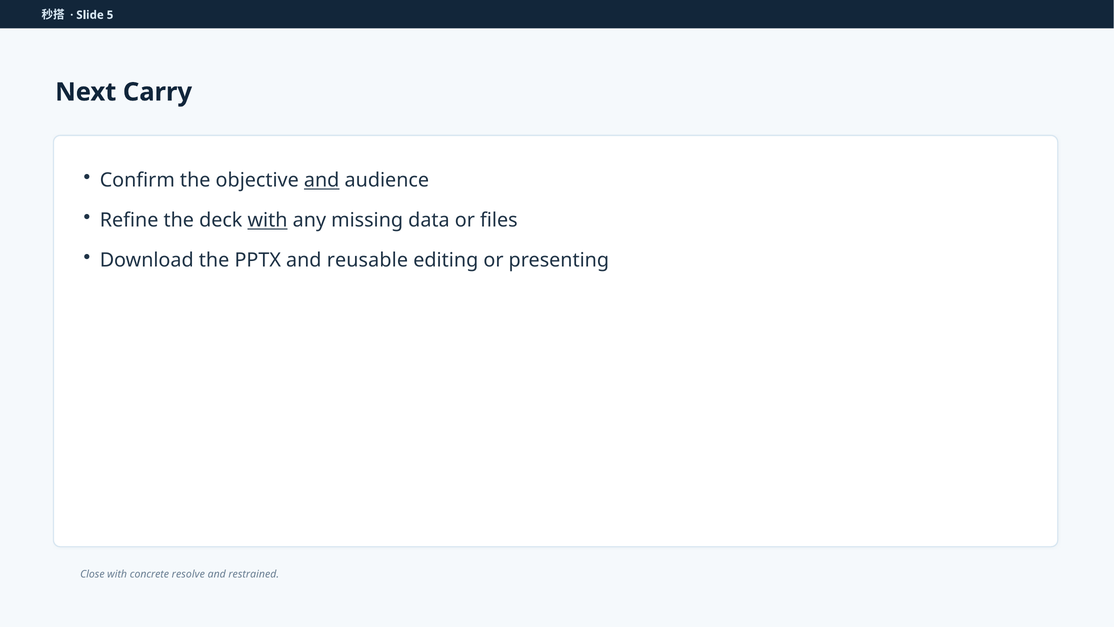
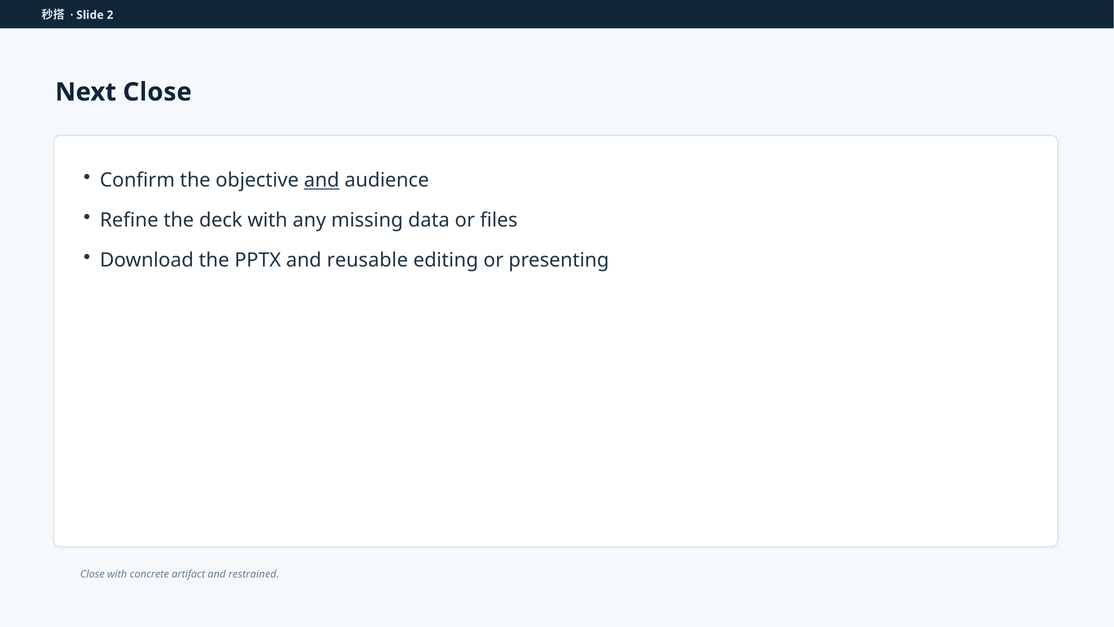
5: 5 -> 2 (110, 15)
Next Carry: Carry -> Close (157, 92)
with underline: present -> none (268, 220)
resolve: resolve -> artifact (188, 574)
